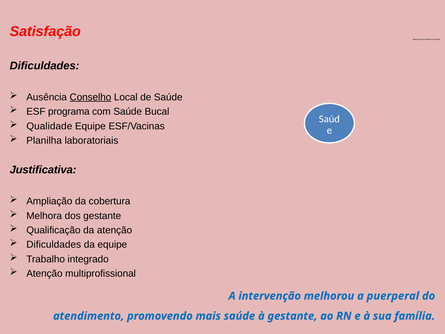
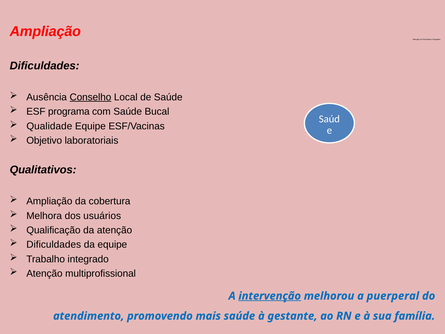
Satisfação: Satisfação -> Ampliação (45, 31)
Planilha: Planilha -> Objetivo (44, 140)
Justificativa: Justificativa -> Qualitativos (43, 170)
dos gestante: gestante -> usuários (102, 216)
intervenção underline: none -> present (270, 296)
